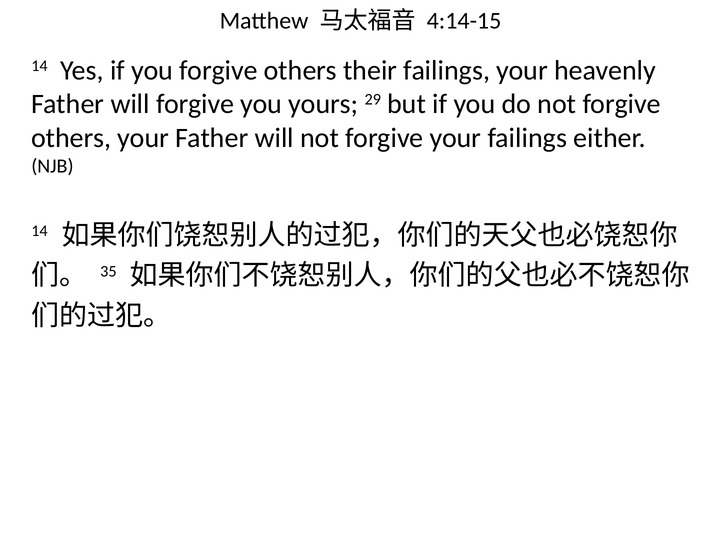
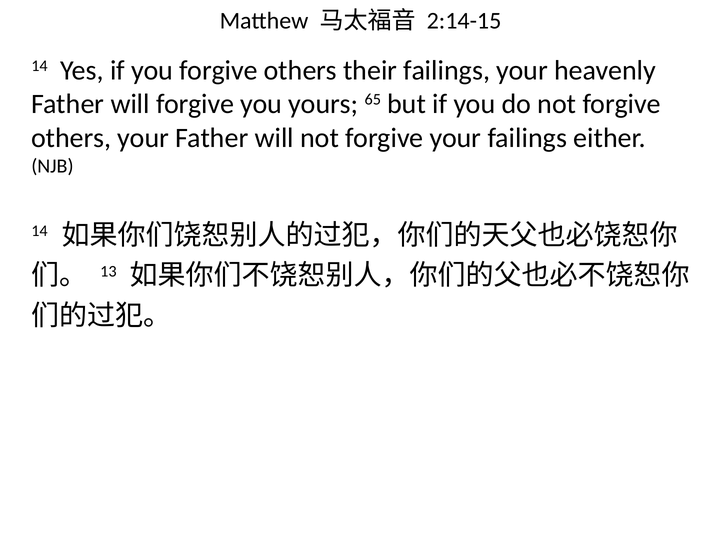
4:14-15: 4:14-15 -> 2:14-15 (464, 21)
29: 29 -> 65 (373, 100)
35: 35 -> 13 (108, 271)
